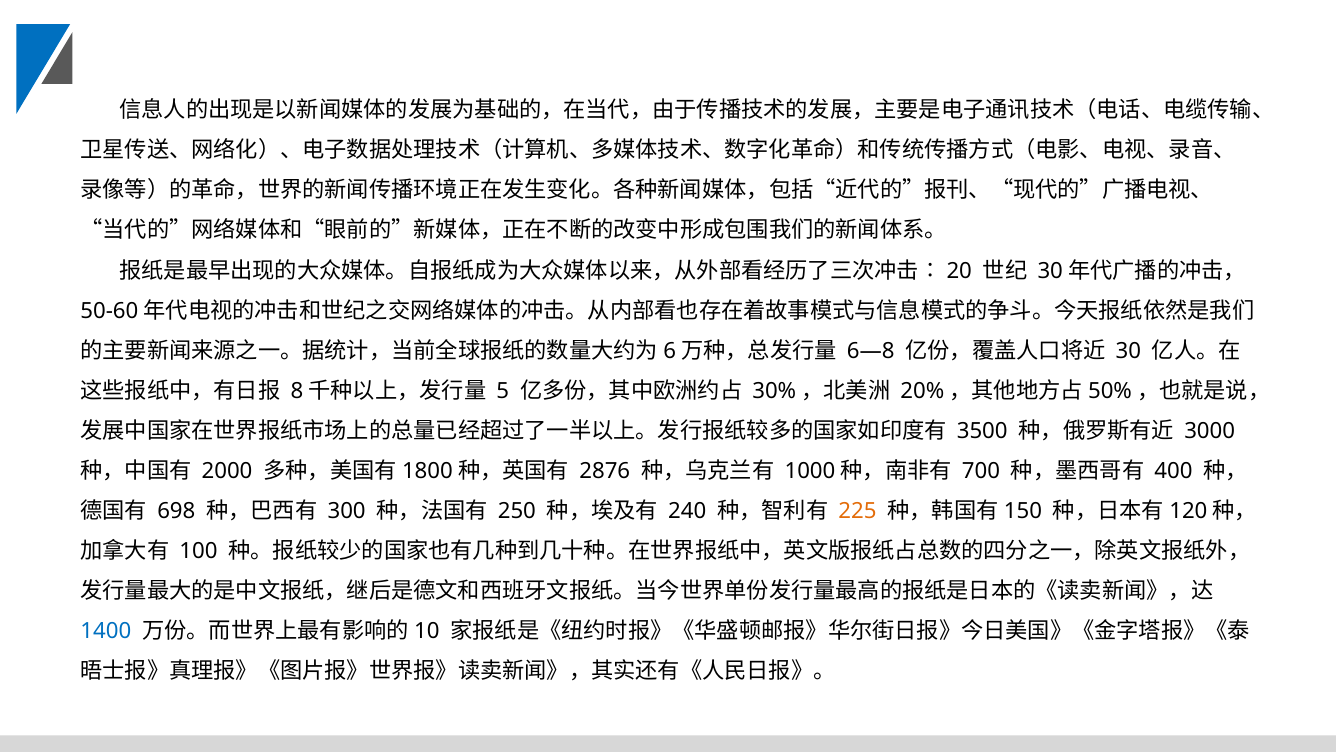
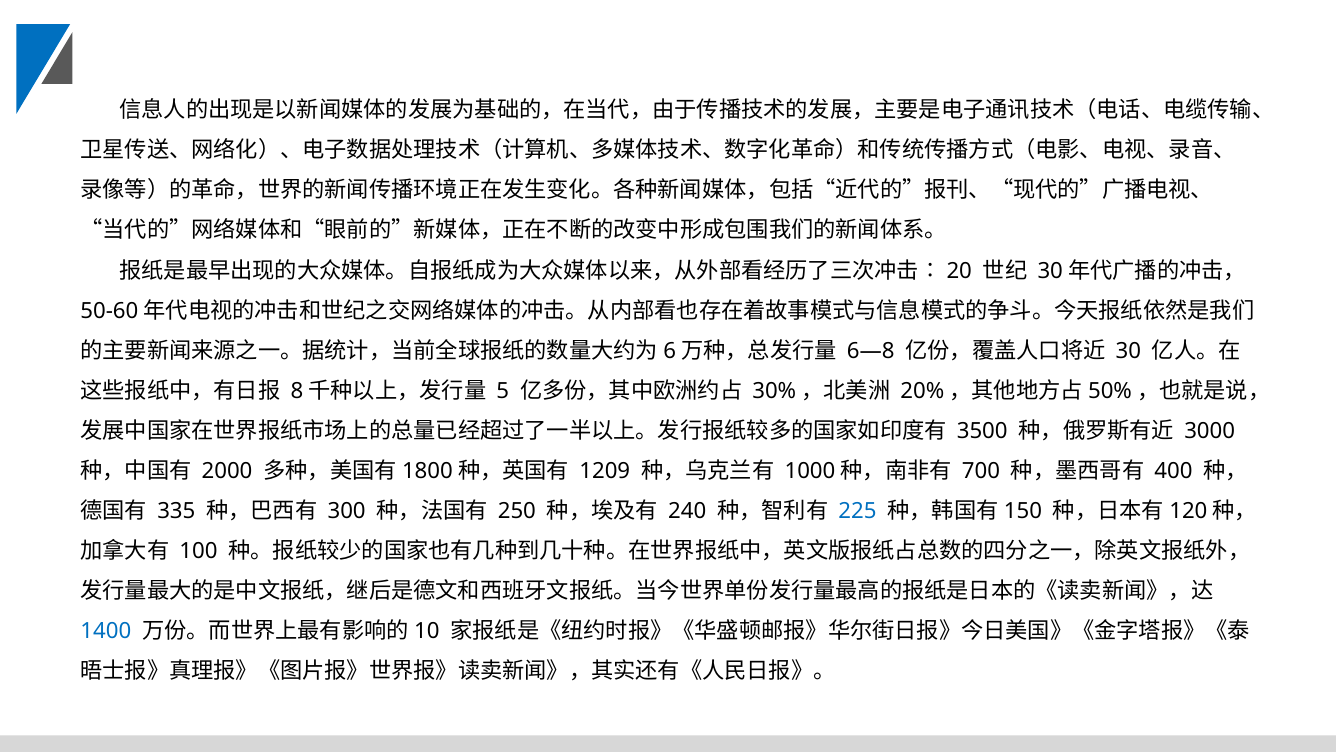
2876: 2876 -> 1209 (605, 471)
698: 698 -> 335 (176, 511)
225 colour: orange -> blue (858, 511)
